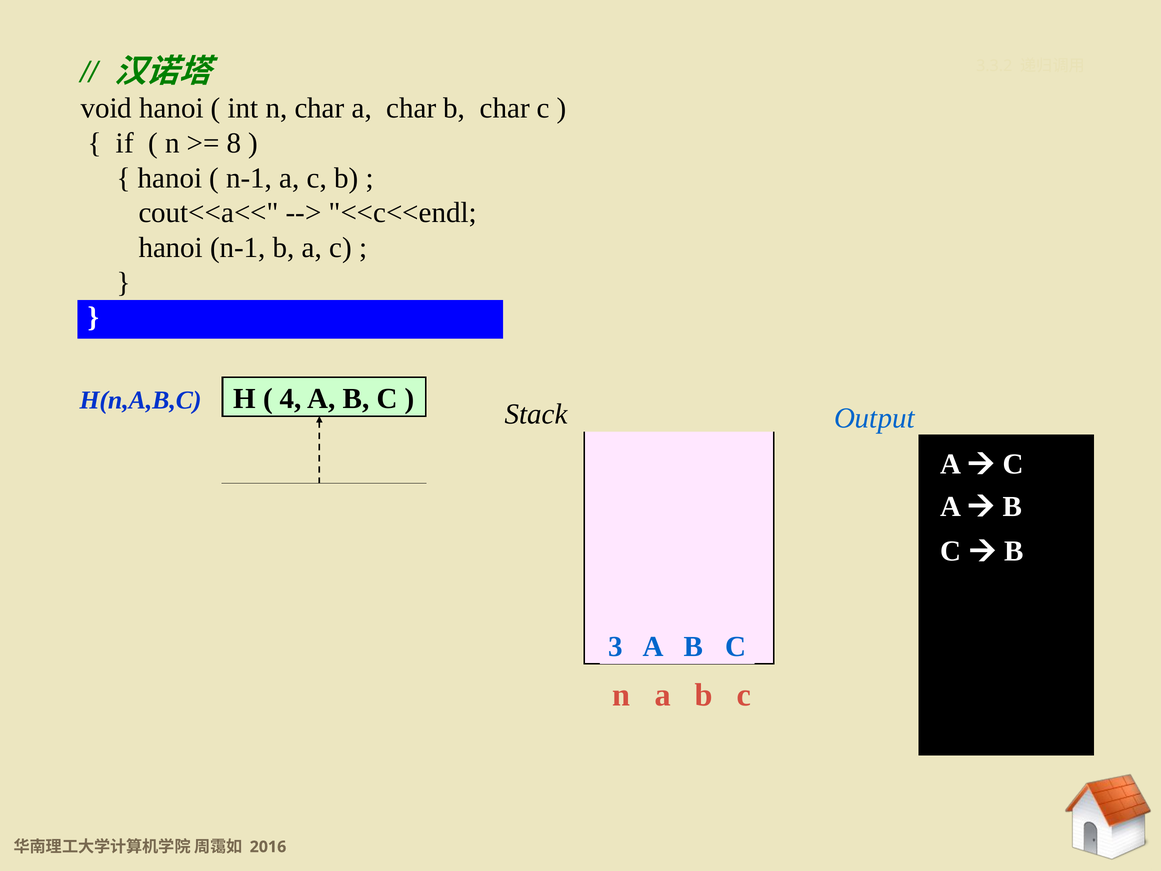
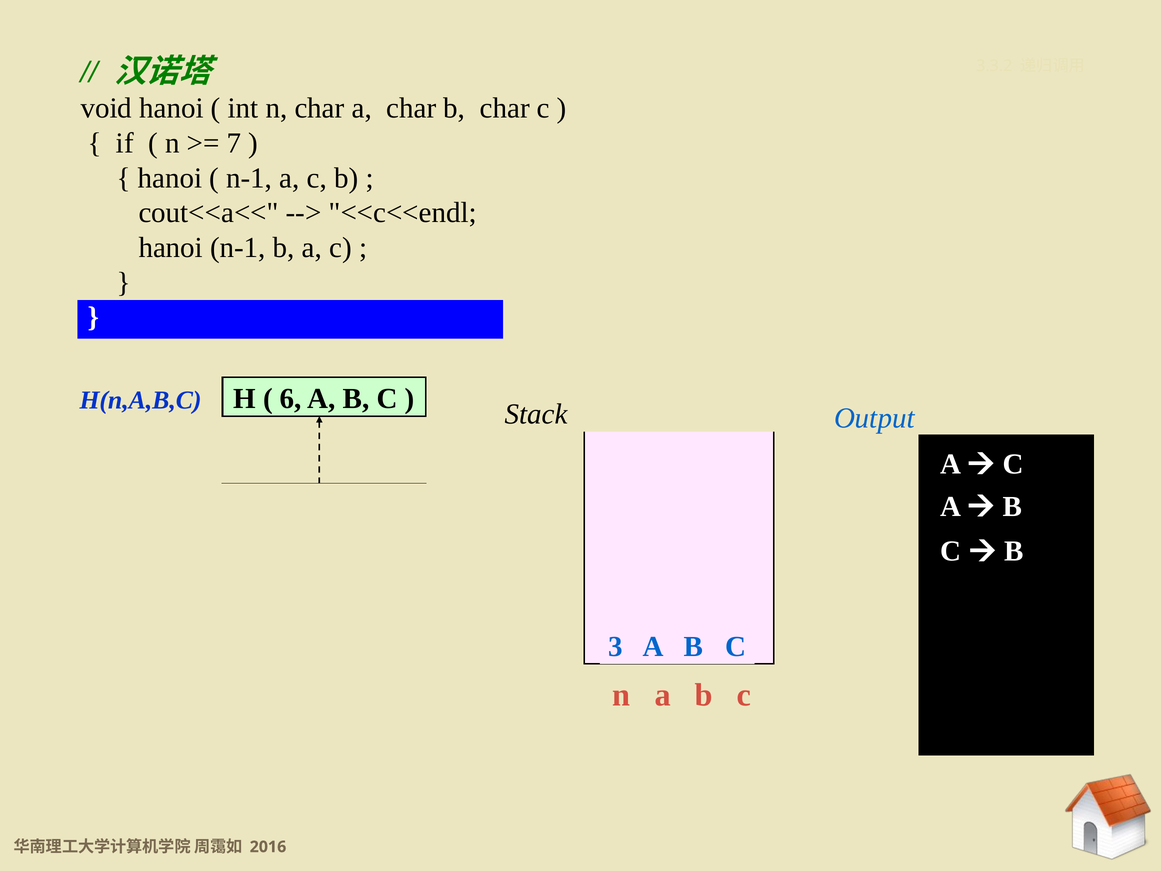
8: 8 -> 7 (234, 143)
4: 4 -> 6 (291, 399)
